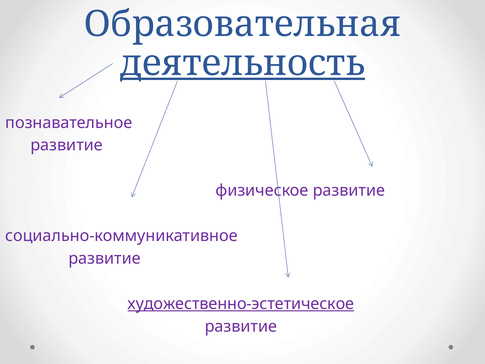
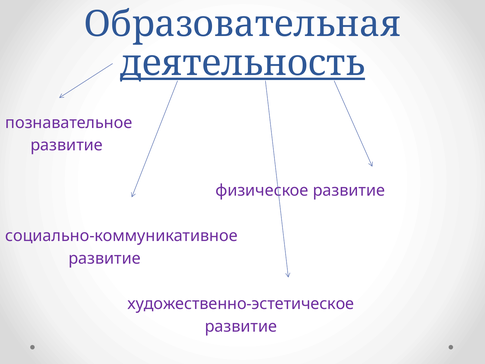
художественно-эстетическое underline: present -> none (241, 304)
